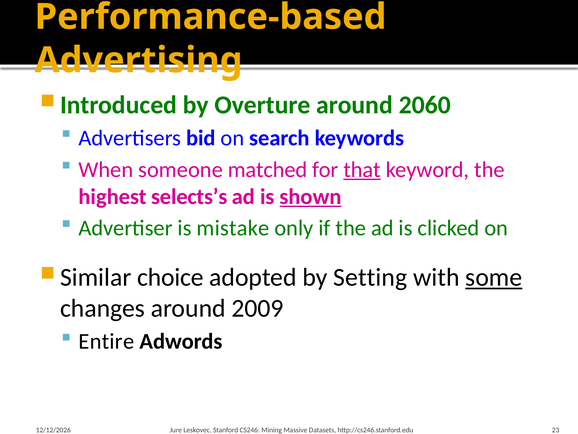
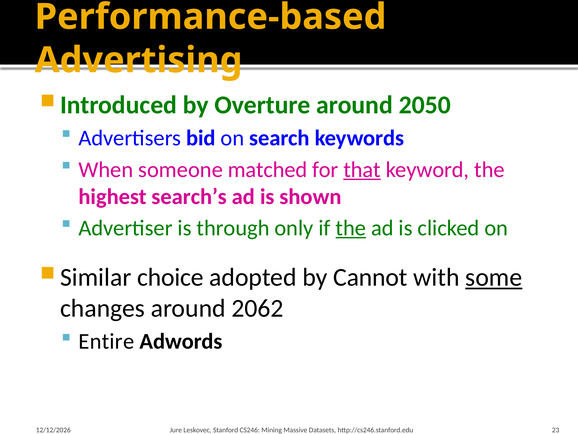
2060: 2060 -> 2050 (425, 105)
selects’s: selects’s -> search’s (189, 196)
shown underline: present -> none (311, 196)
mistake: mistake -> through (233, 228)
the underline: none -> present (351, 228)
Setting: Setting -> Cannot (370, 277)
2009: 2009 -> 2062 (258, 308)
